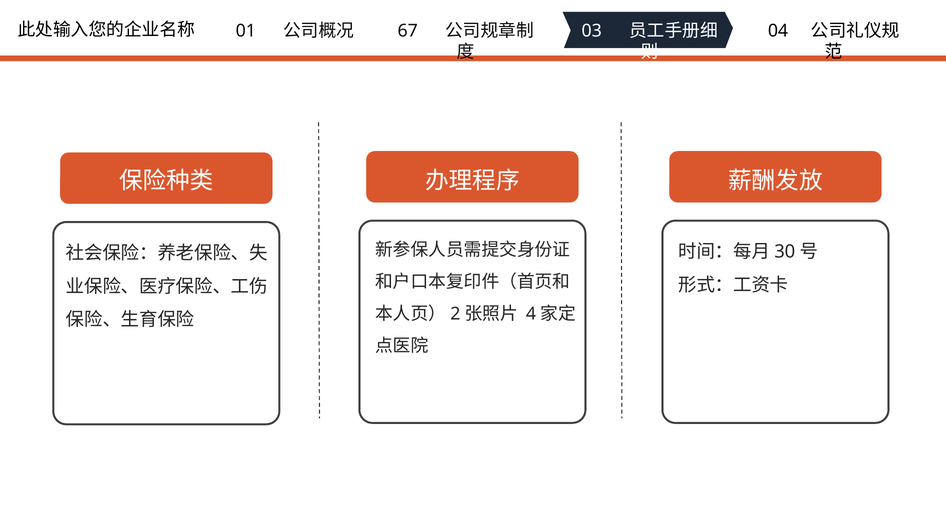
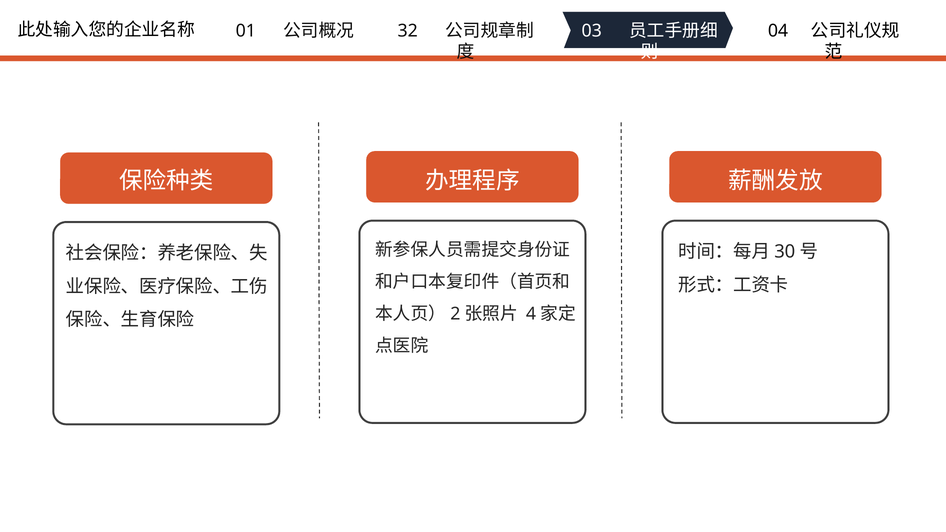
67: 67 -> 32 (408, 31)
